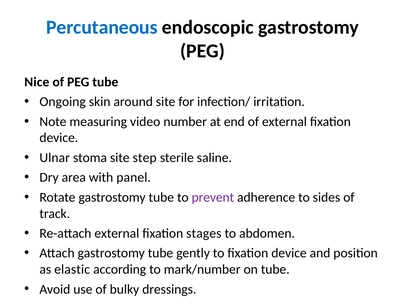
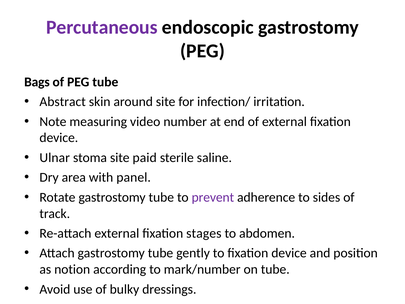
Percutaneous colour: blue -> purple (102, 27)
Nice: Nice -> Bags (37, 82)
Ongoing: Ongoing -> Abstract (63, 102)
step: step -> paid (145, 158)
elastic: elastic -> notion (72, 269)
